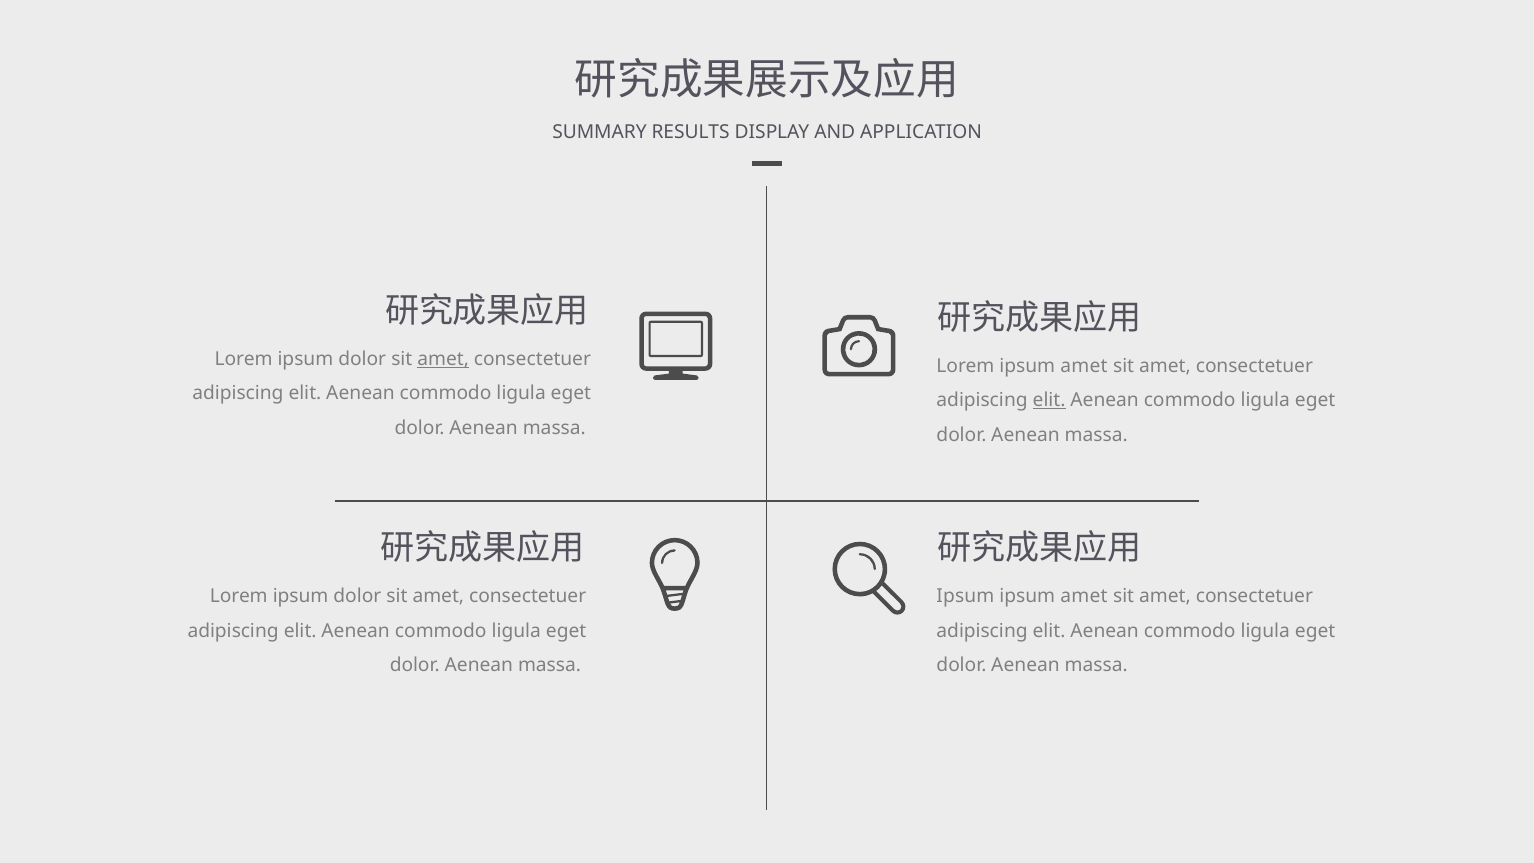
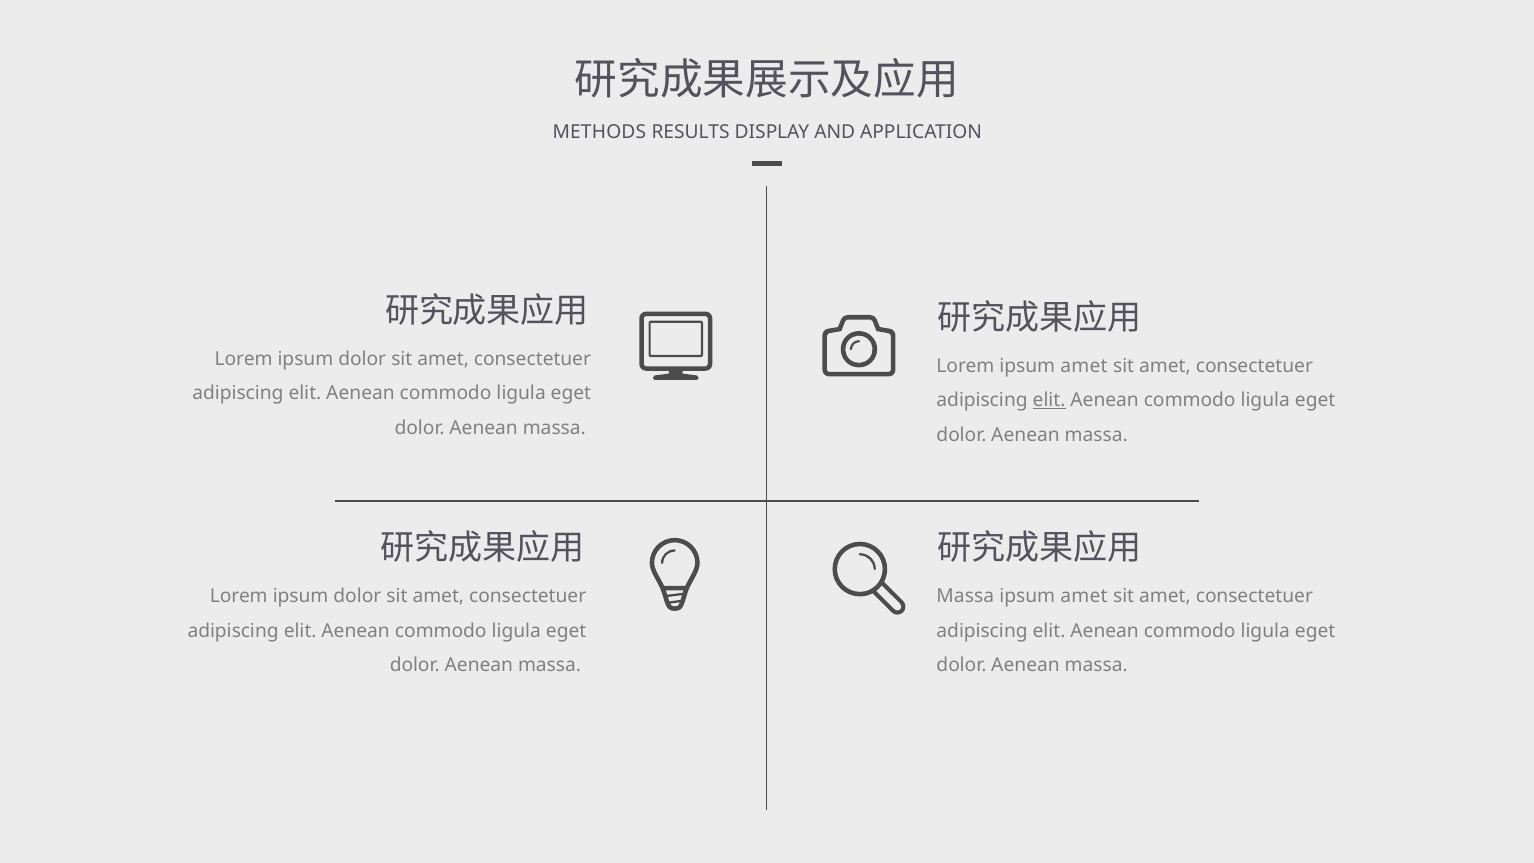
SUMMARY: SUMMARY -> METHODS (599, 132)
amet underline: present -> none (443, 359)
Ipsum: Ipsum -> Massa (965, 596)
